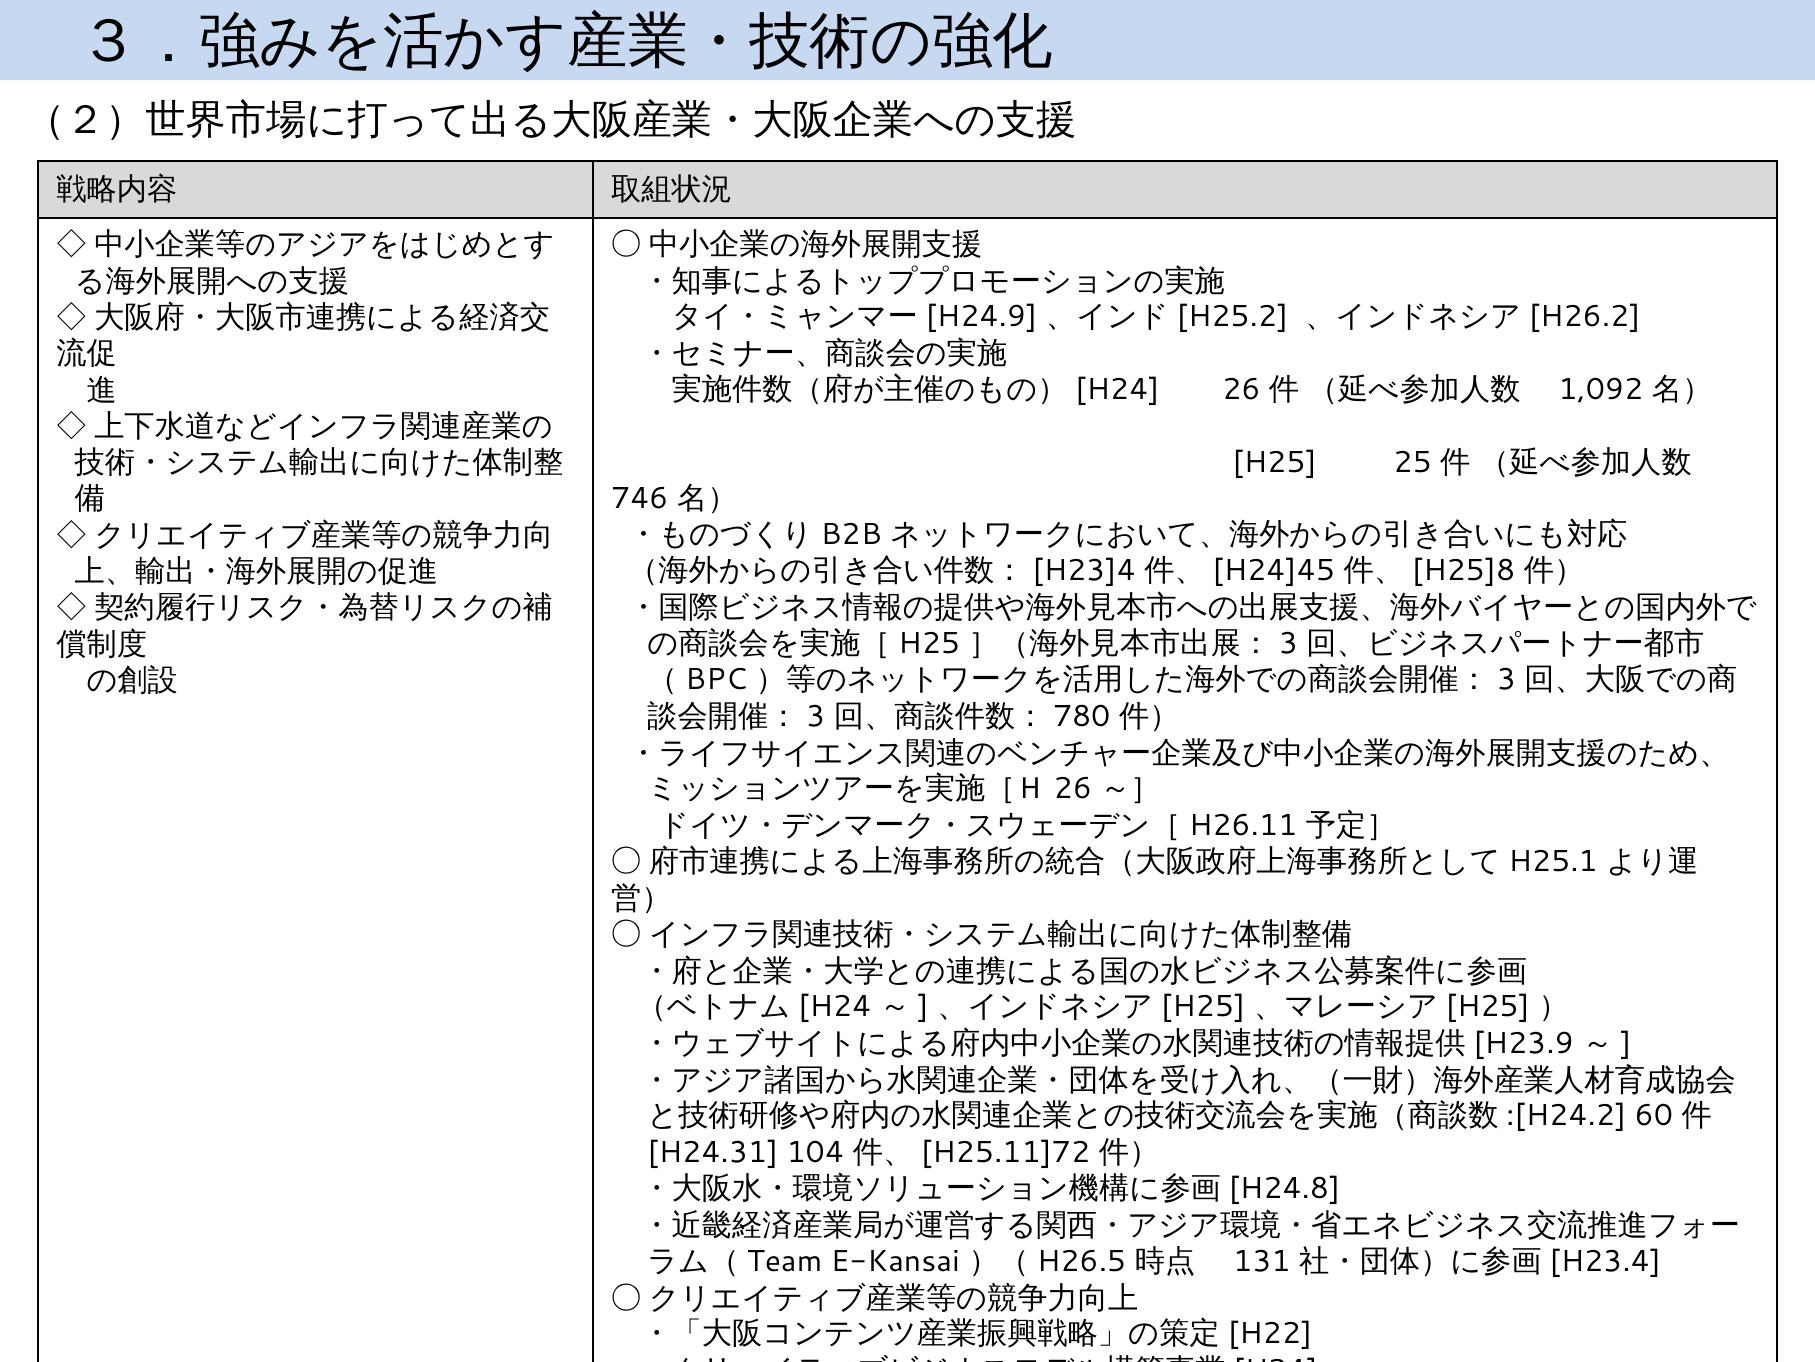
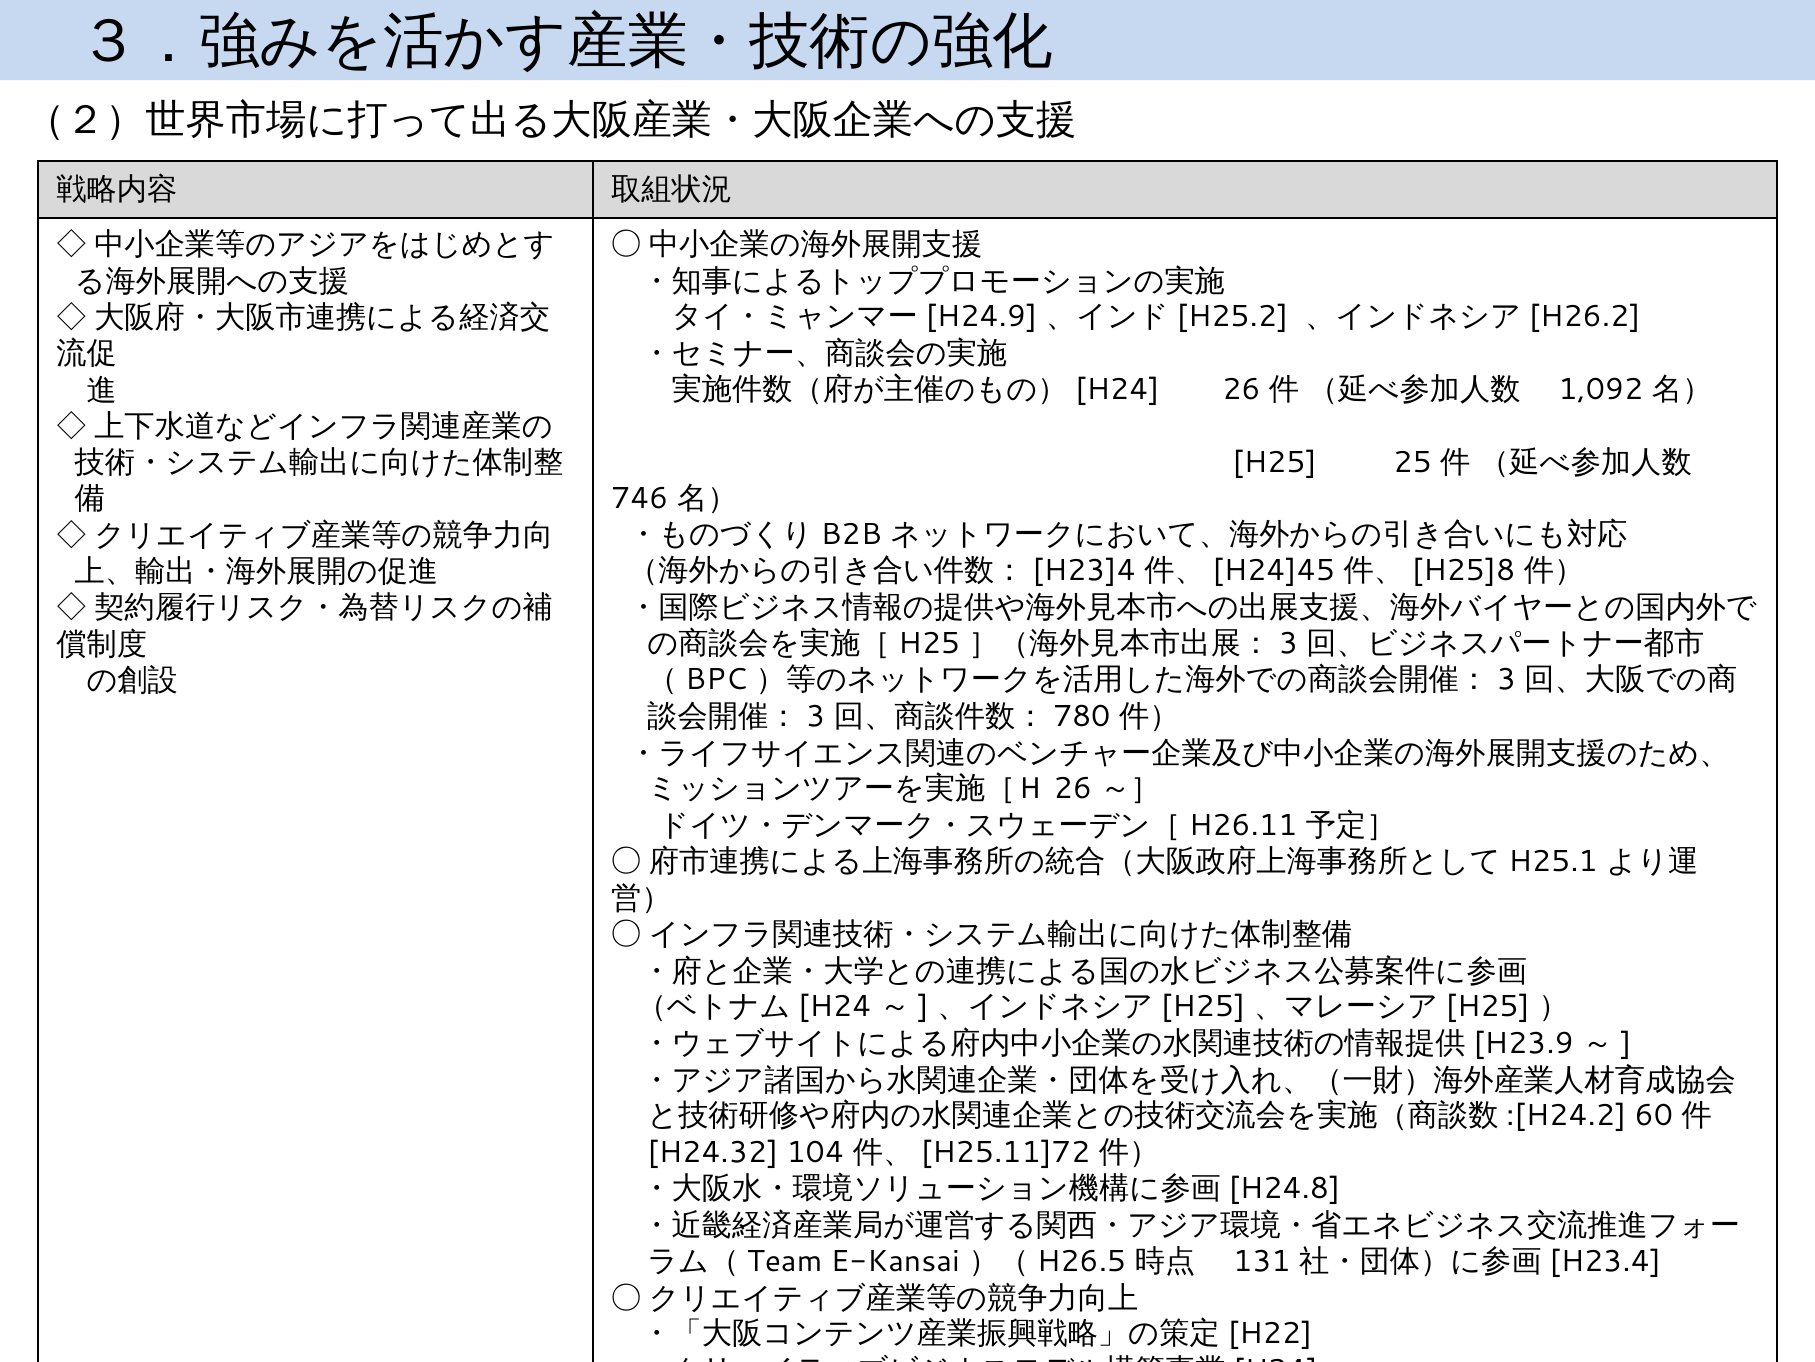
H24.31: H24.31 -> H24.32 (713, 1151)
